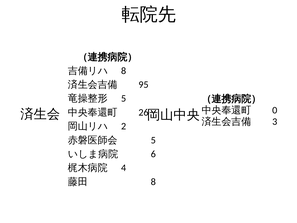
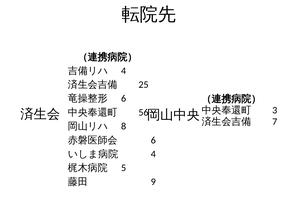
8: 8 -> 4 (124, 71)
95: 95 -> 25 (143, 85)
5: 5 -> 6 (124, 98)
0: 0 -> 3 (275, 110)
26: 26 -> 56 (143, 112)
3: 3 -> 7 (275, 122)
2: 2 -> 8 (124, 126)
5: 5 -> 6 (153, 140)
6: 6 -> 4 (153, 154)
4: 4 -> 5 (124, 168)
8: 8 -> 9 (153, 182)
